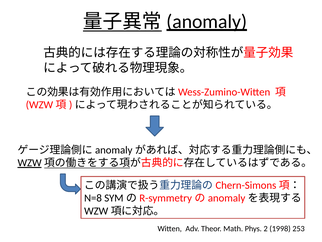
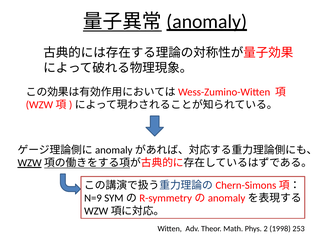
N=8: N=8 -> N=9 (93, 198)
